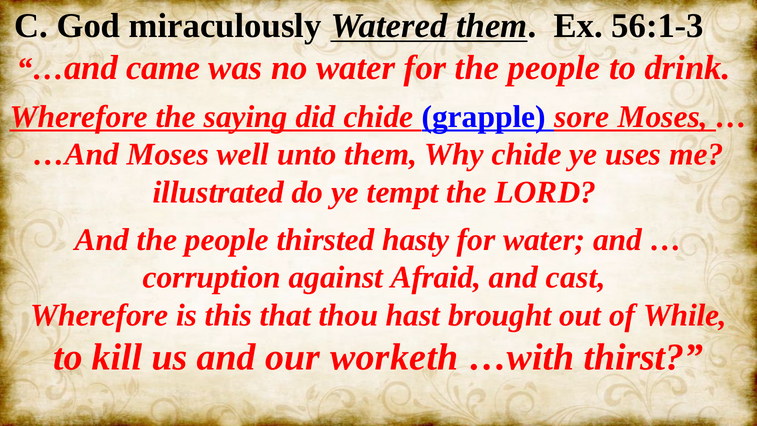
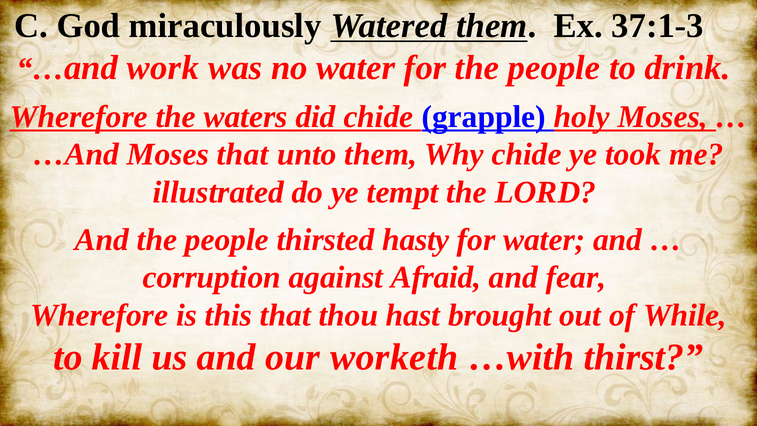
56:1-3: 56:1-3 -> 37:1-3 (658, 26)
came: came -> work (163, 68)
saying: saying -> waters (246, 117)
sore: sore -> holy (582, 117)
Moses well: well -> that (243, 154)
uses: uses -> took (633, 154)
cast: cast -> fear (576, 277)
